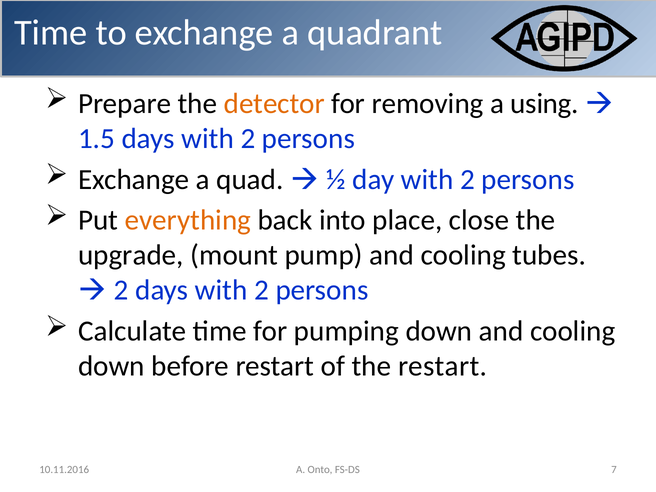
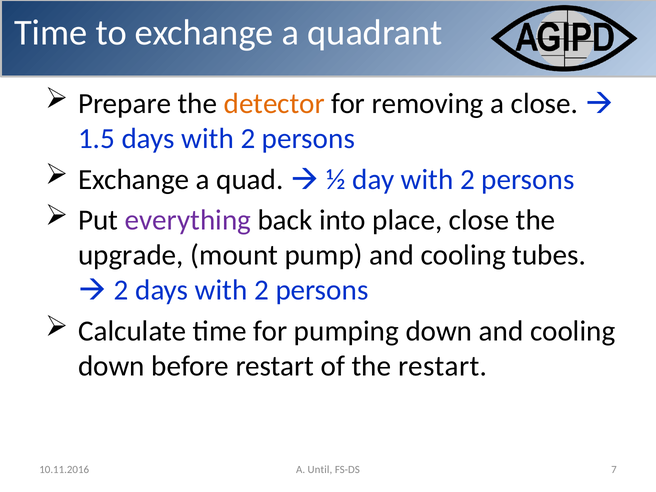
a using: using -> close (544, 104)
everything colour: orange -> purple (188, 220)
Onto: Onto -> Until (320, 470)
